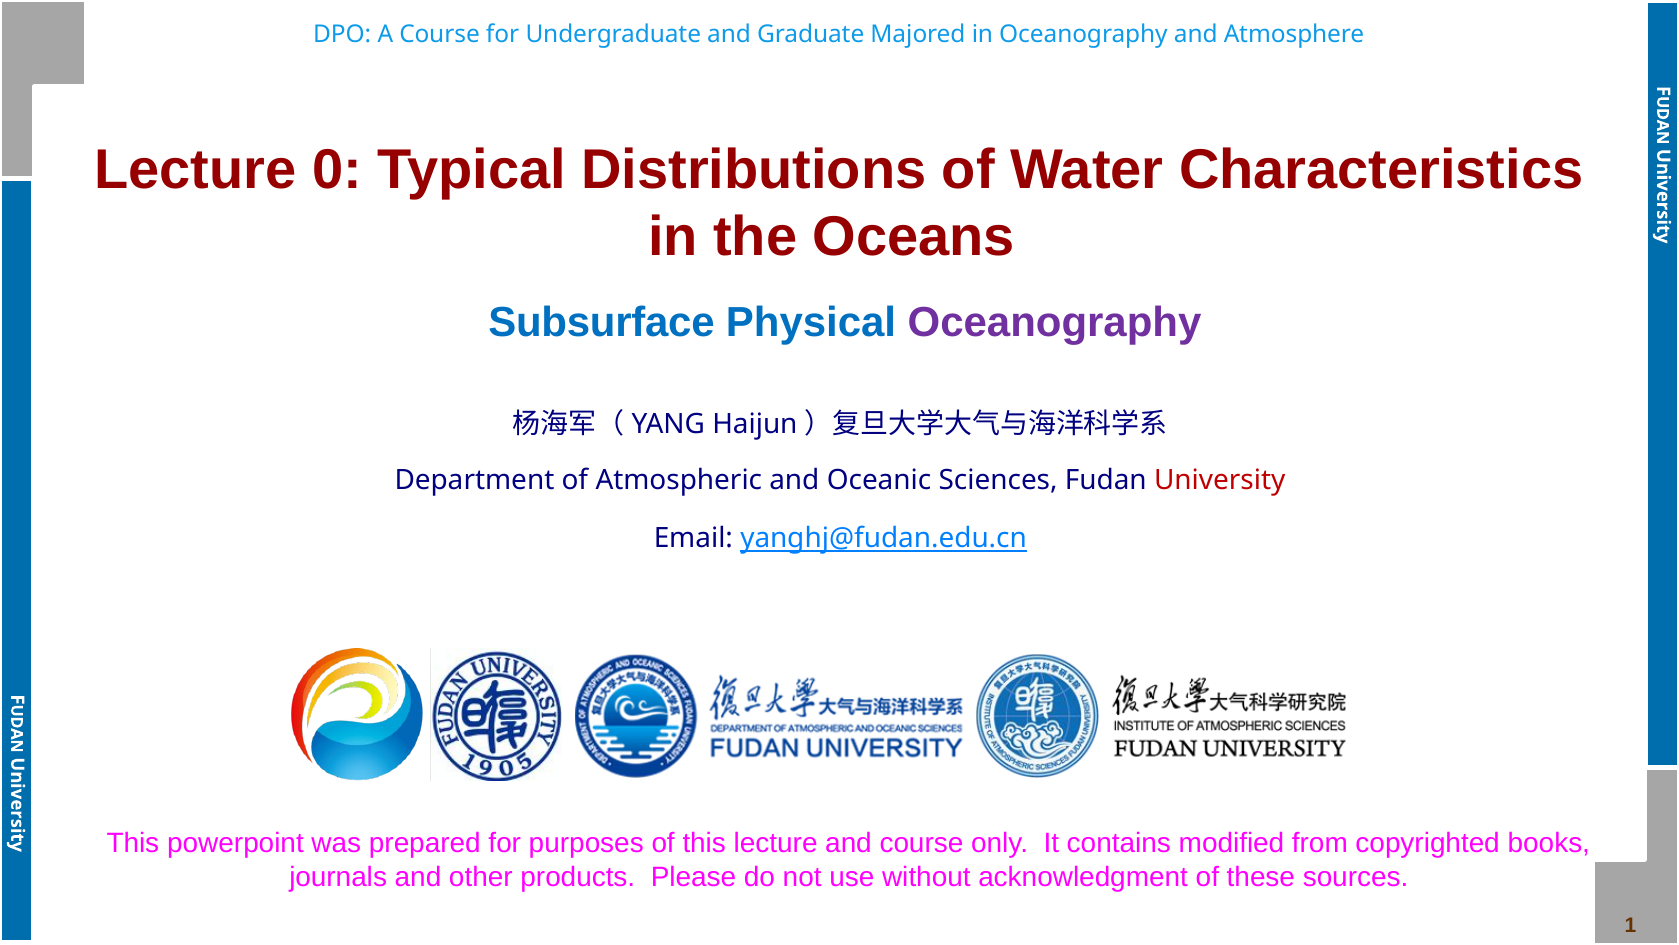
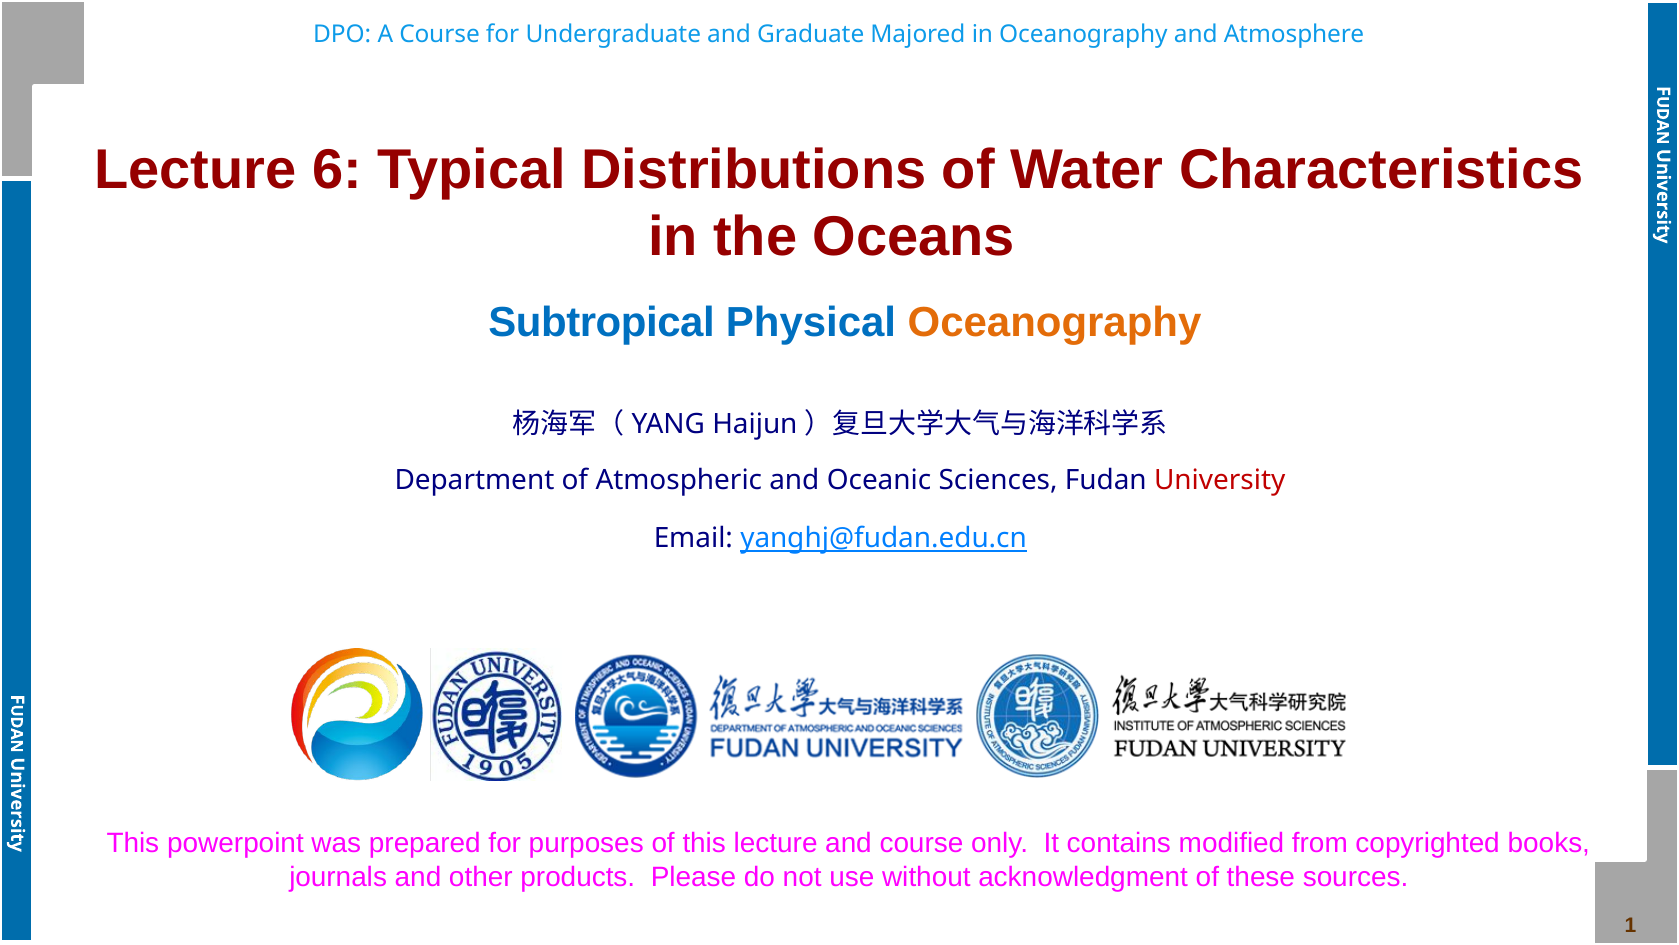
0: 0 -> 6 (337, 170)
Subsurface: Subsurface -> Subtropical (602, 322)
Oceanography colour: purple -> orange (1055, 322)
